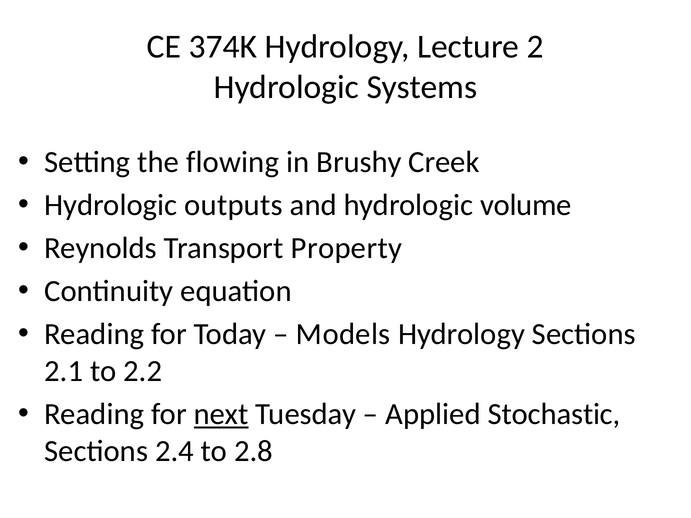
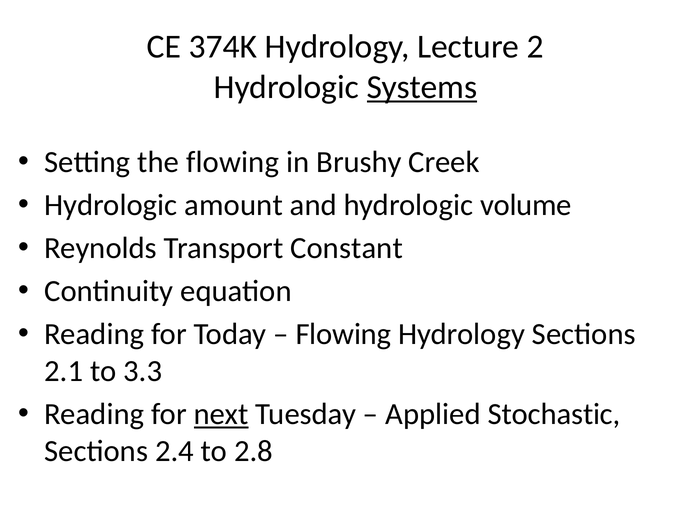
Systems underline: none -> present (422, 87)
outputs: outputs -> amount (234, 205)
Property: Property -> Constant (347, 248)
Models: Models -> Flowing (343, 334)
2.2: 2.2 -> 3.3 (143, 371)
